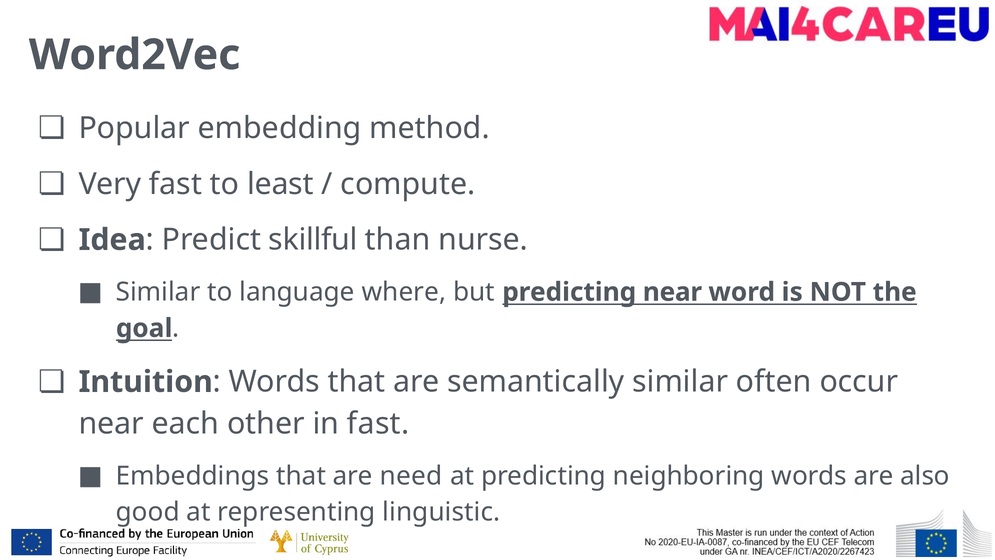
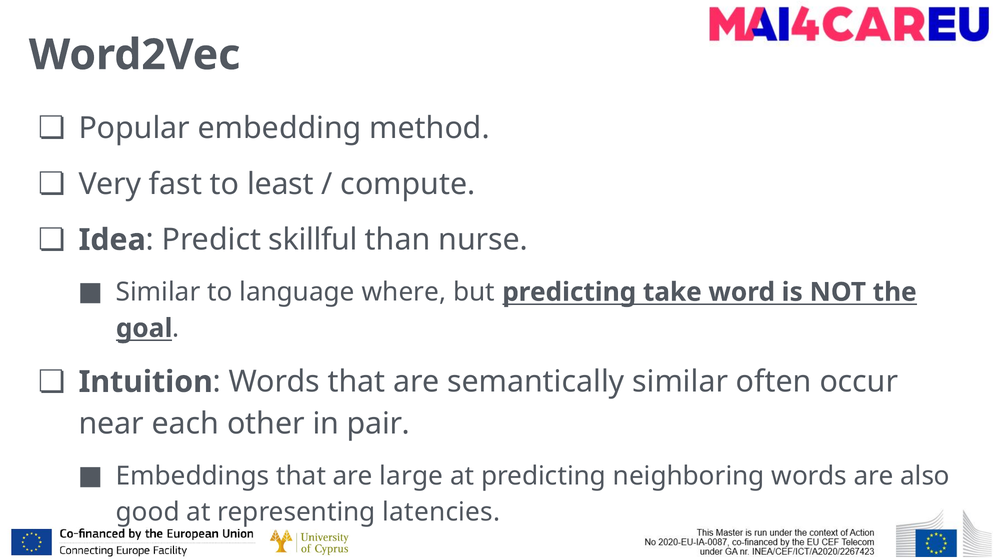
predicting near: near -> take (672, 292)
in fast: fast -> pair (378, 424)
need: need -> large (411, 476)
linguistic: linguistic -> latencies (441, 512)
